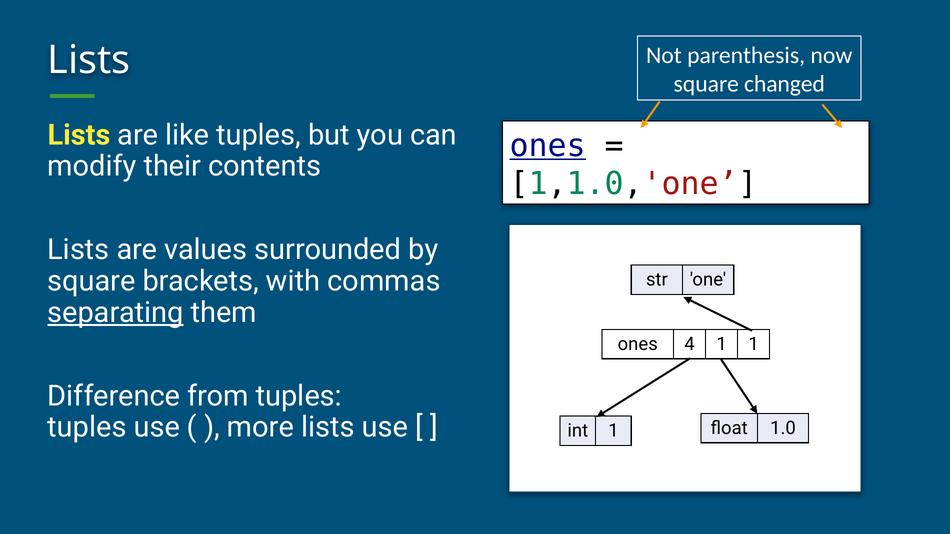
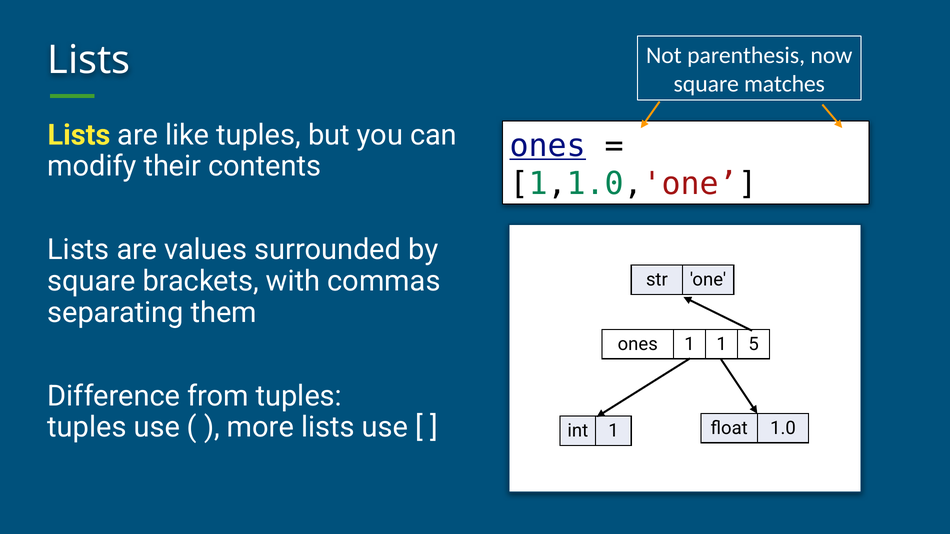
changed: changed -> matches (784, 84)
separating underline: present -> none (116, 313)
ones 4: 4 -> 1 (689, 344)
1 1: 1 -> 5 (754, 344)
